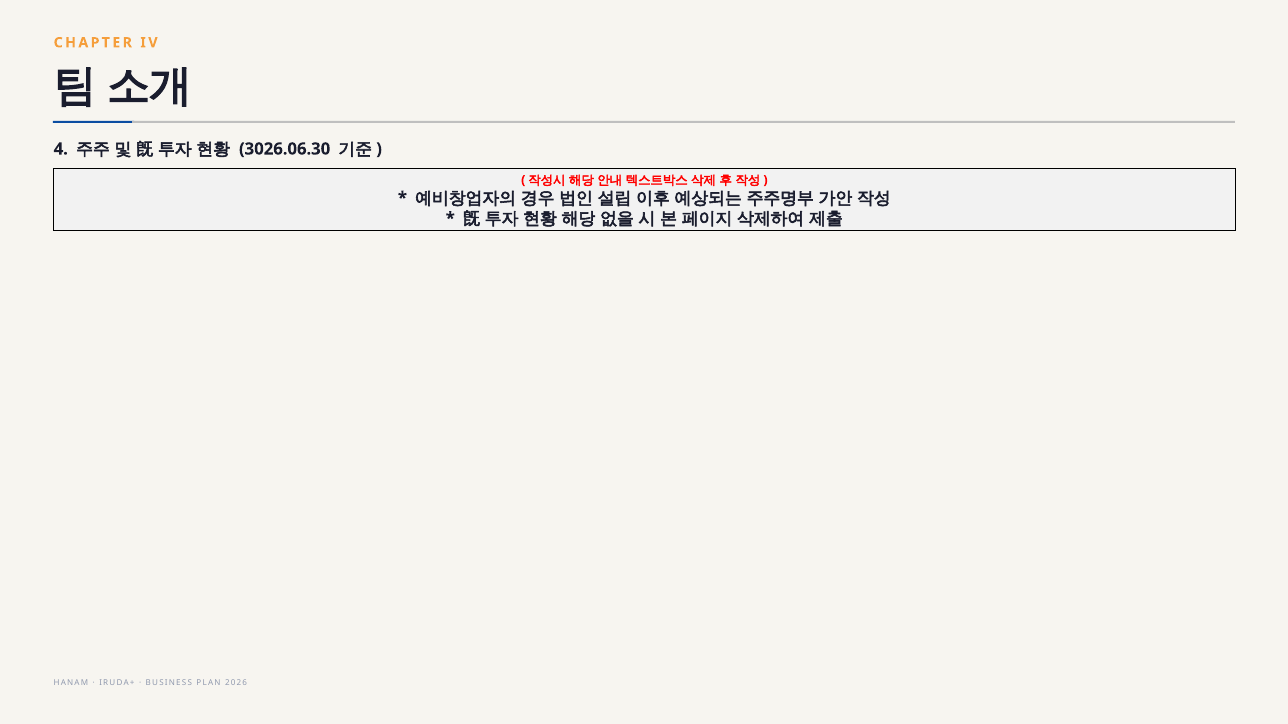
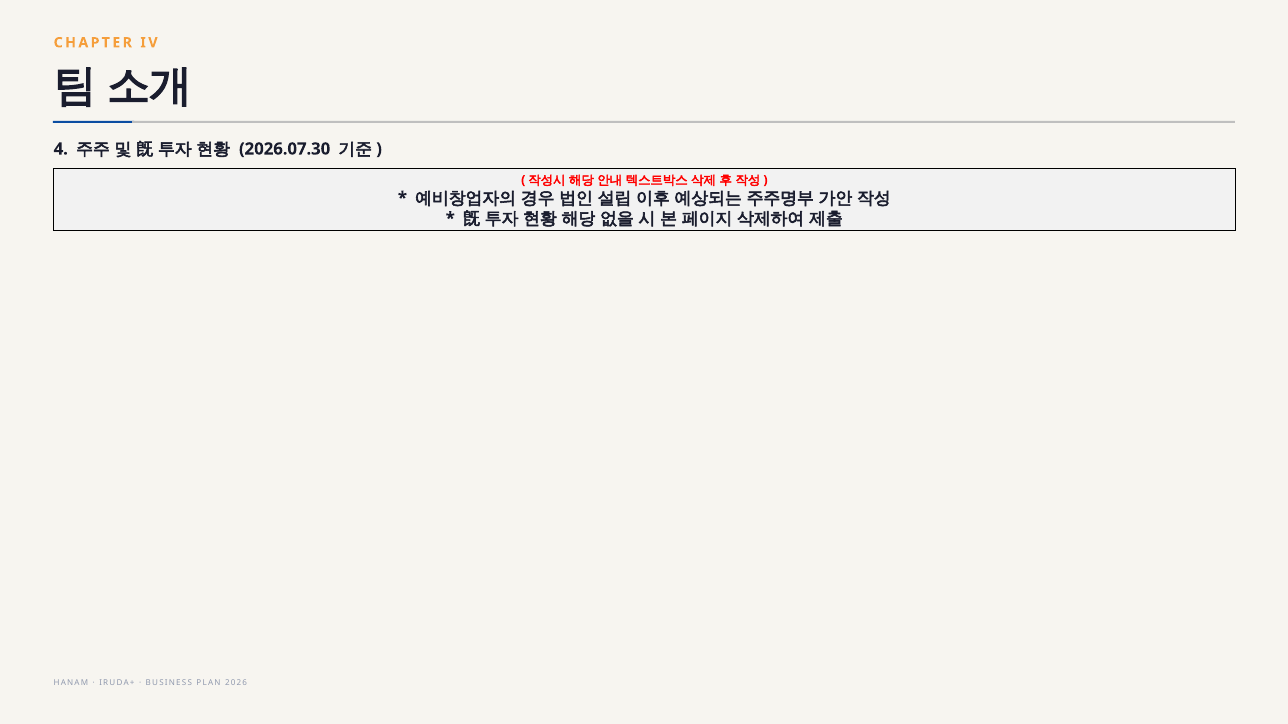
3026.06.30: 3026.06.30 -> 2026.07.30 (285, 149)
